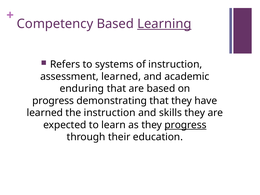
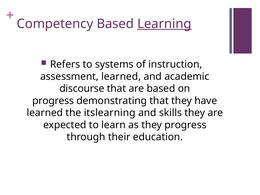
enduring: enduring -> discourse (82, 89)
the instruction: instruction -> itslearning (110, 113)
progress underline: present -> none (186, 125)
